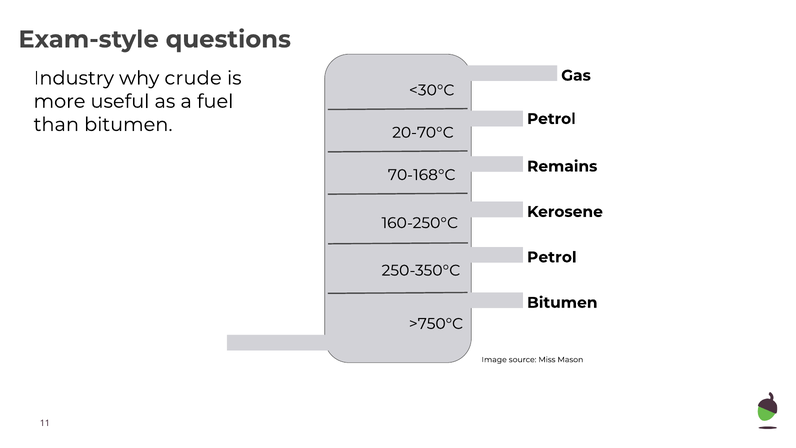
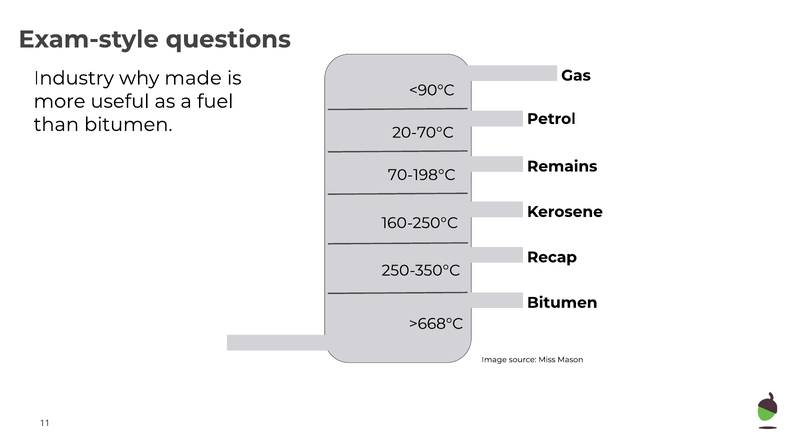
crude: crude -> made (193, 78)
<30°C: <30°C -> <90°C (432, 90)
70-168°C: 70-168°C -> 70-198°C (422, 175)
Petrol: Petrol -> Recap (552, 257)
>750°C: >750°C -> >668°C (436, 324)
